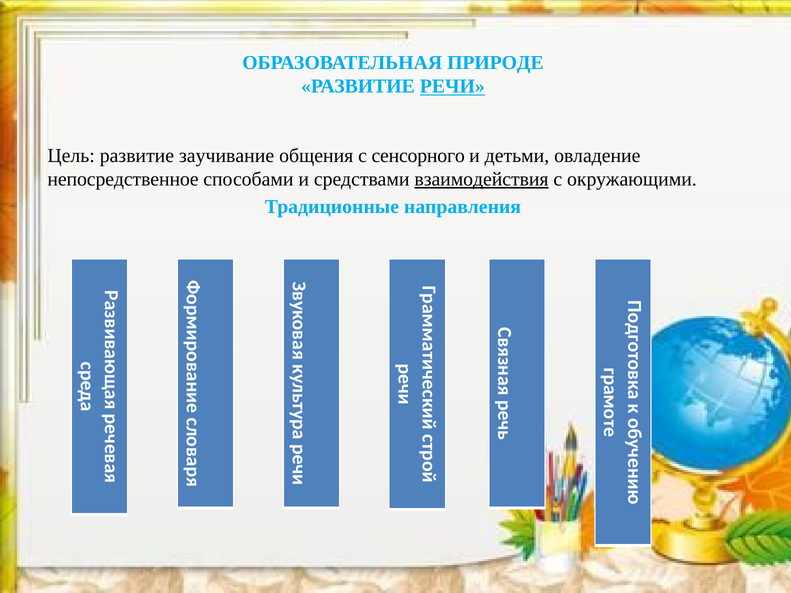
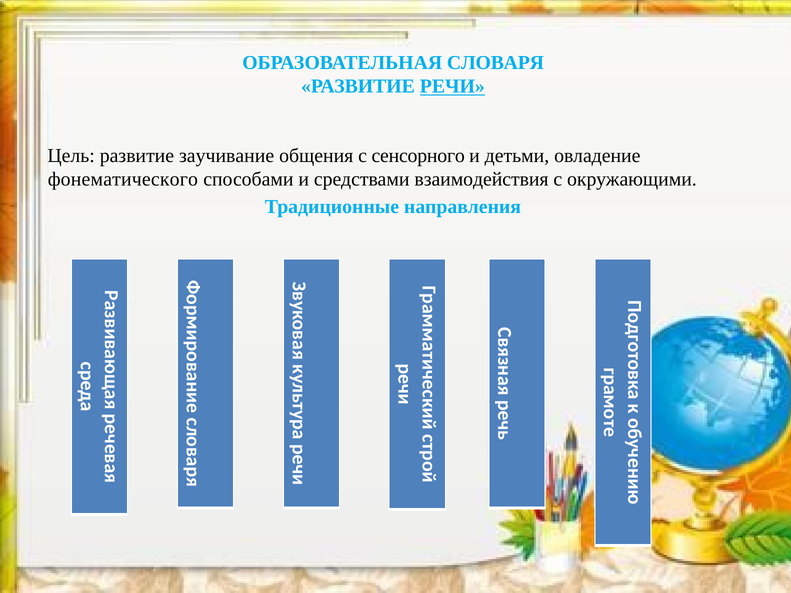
ПРИРОДЕ: ПРИРОДЕ -> СЛОВАРЯ (495, 63)
непосредственное: непосредственное -> фонематического (123, 179)
взаимодействия underline: present -> none (482, 179)
